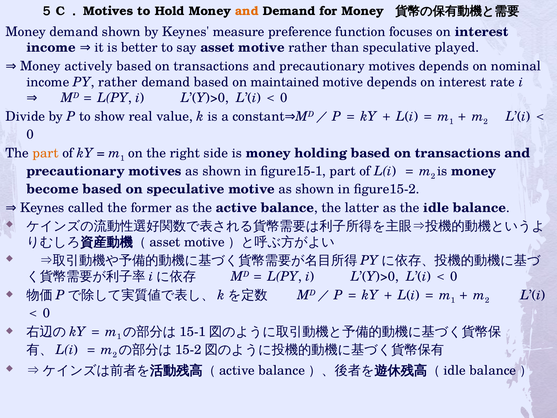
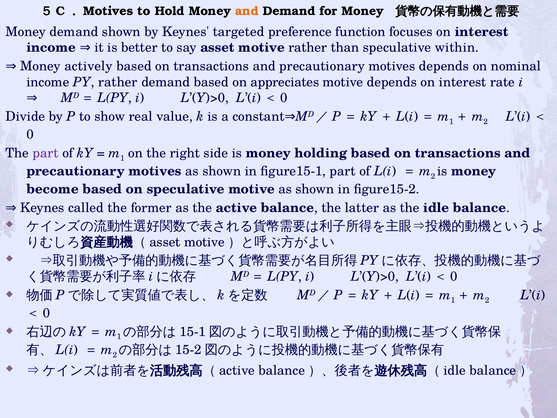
measure: measure -> targeted (239, 32)
played: played -> within (457, 48)
maintained: maintained -> appreciates (285, 82)
part colour: orange -> purple (46, 153)
